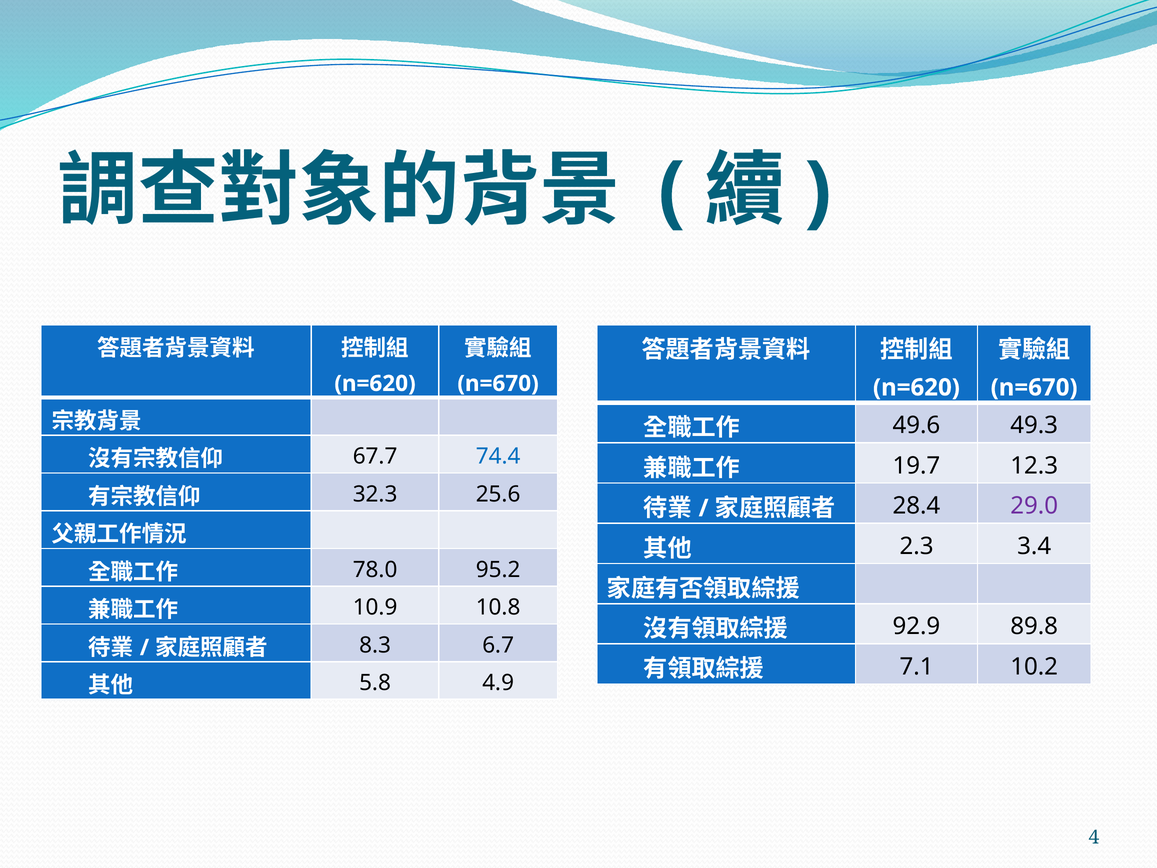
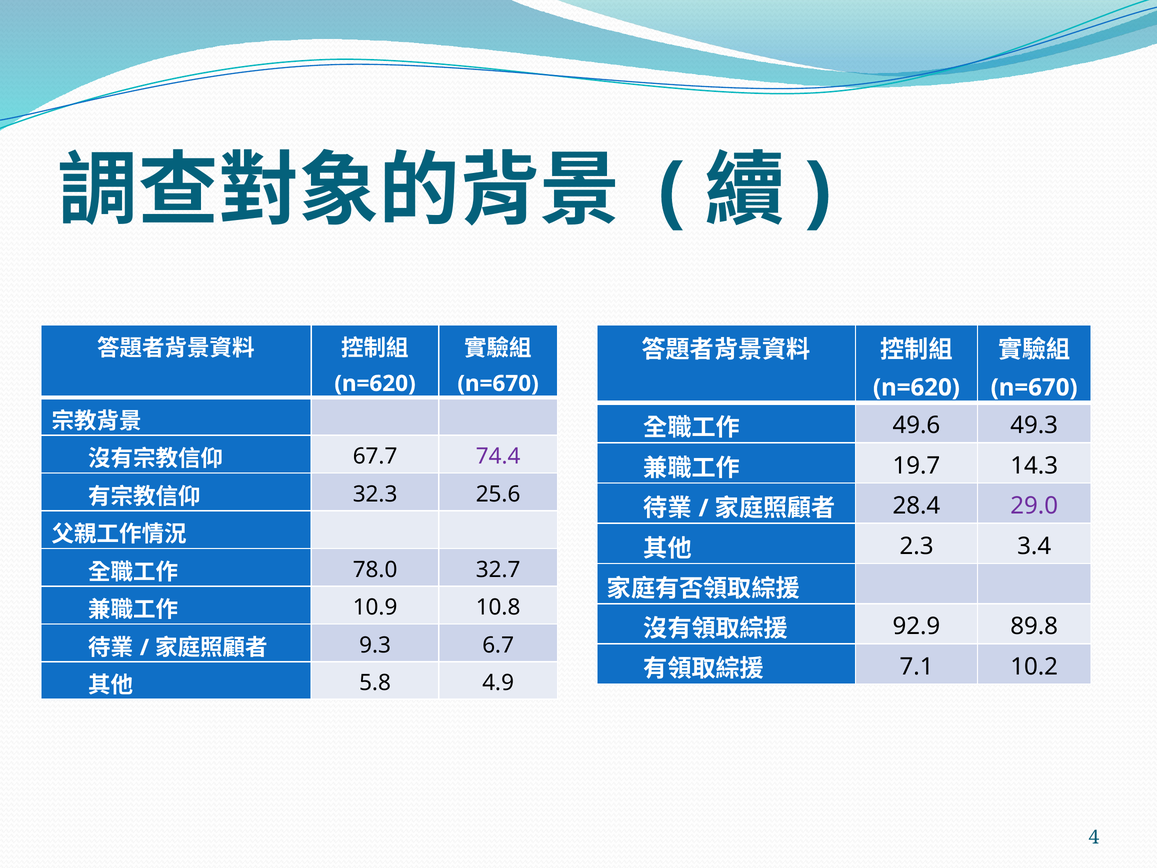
74.4 colour: blue -> purple (498, 456)
12.3: 12.3 -> 14.3 (1034, 466)
95.2: 95.2 -> 32.7 (498, 570)
8.3: 8.3 -> 9.3 (375, 645)
